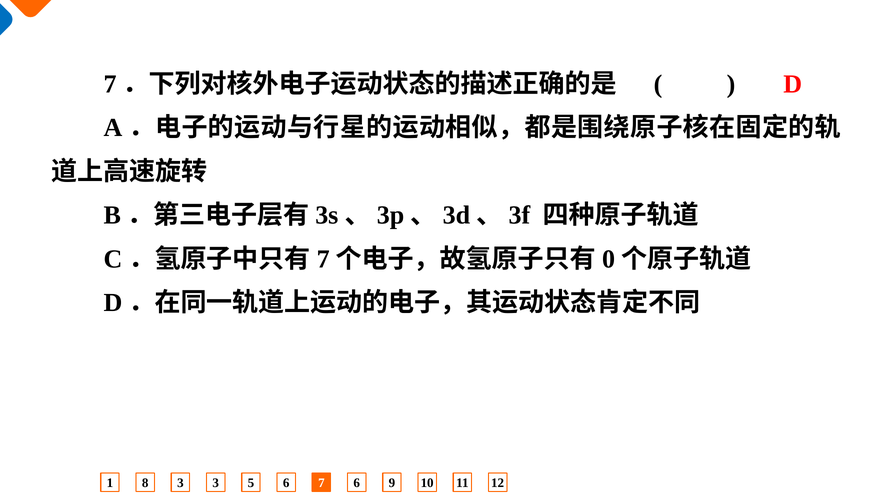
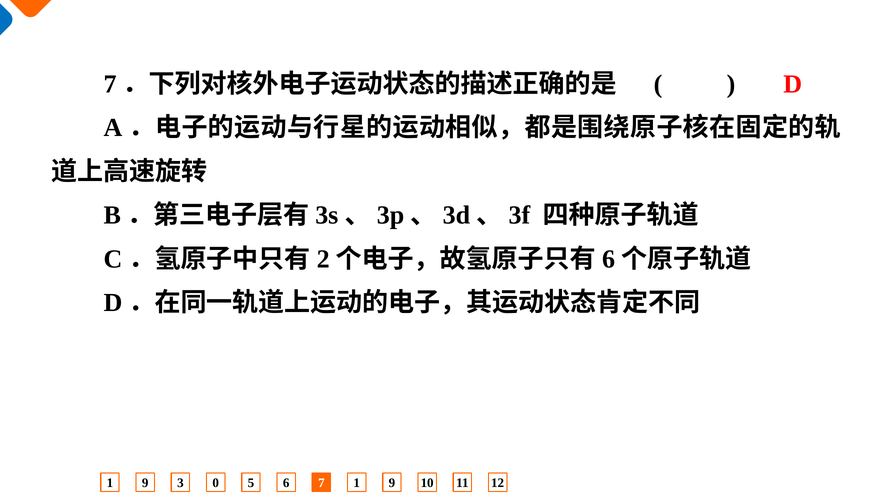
7: 7 -> 2 (323, 259)
0: 0 -> 6 (609, 259)
8: 8 -> 9 (145, 483)
3 3: 3 -> 0 (216, 483)
7 6: 6 -> 1 (357, 483)
